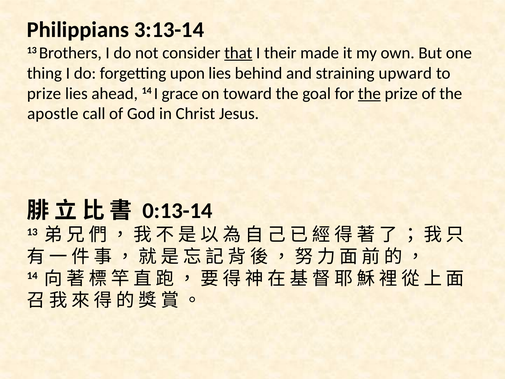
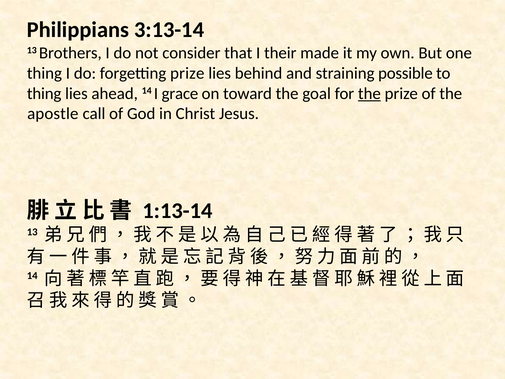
that underline: present -> none (238, 53)
forgetting upon: upon -> prize (187, 73)
upward: upward -> possible (405, 73)
prize: prize -> thing (44, 93)
0:13-14: 0:13-14 -> 1:13-14 (177, 211)
